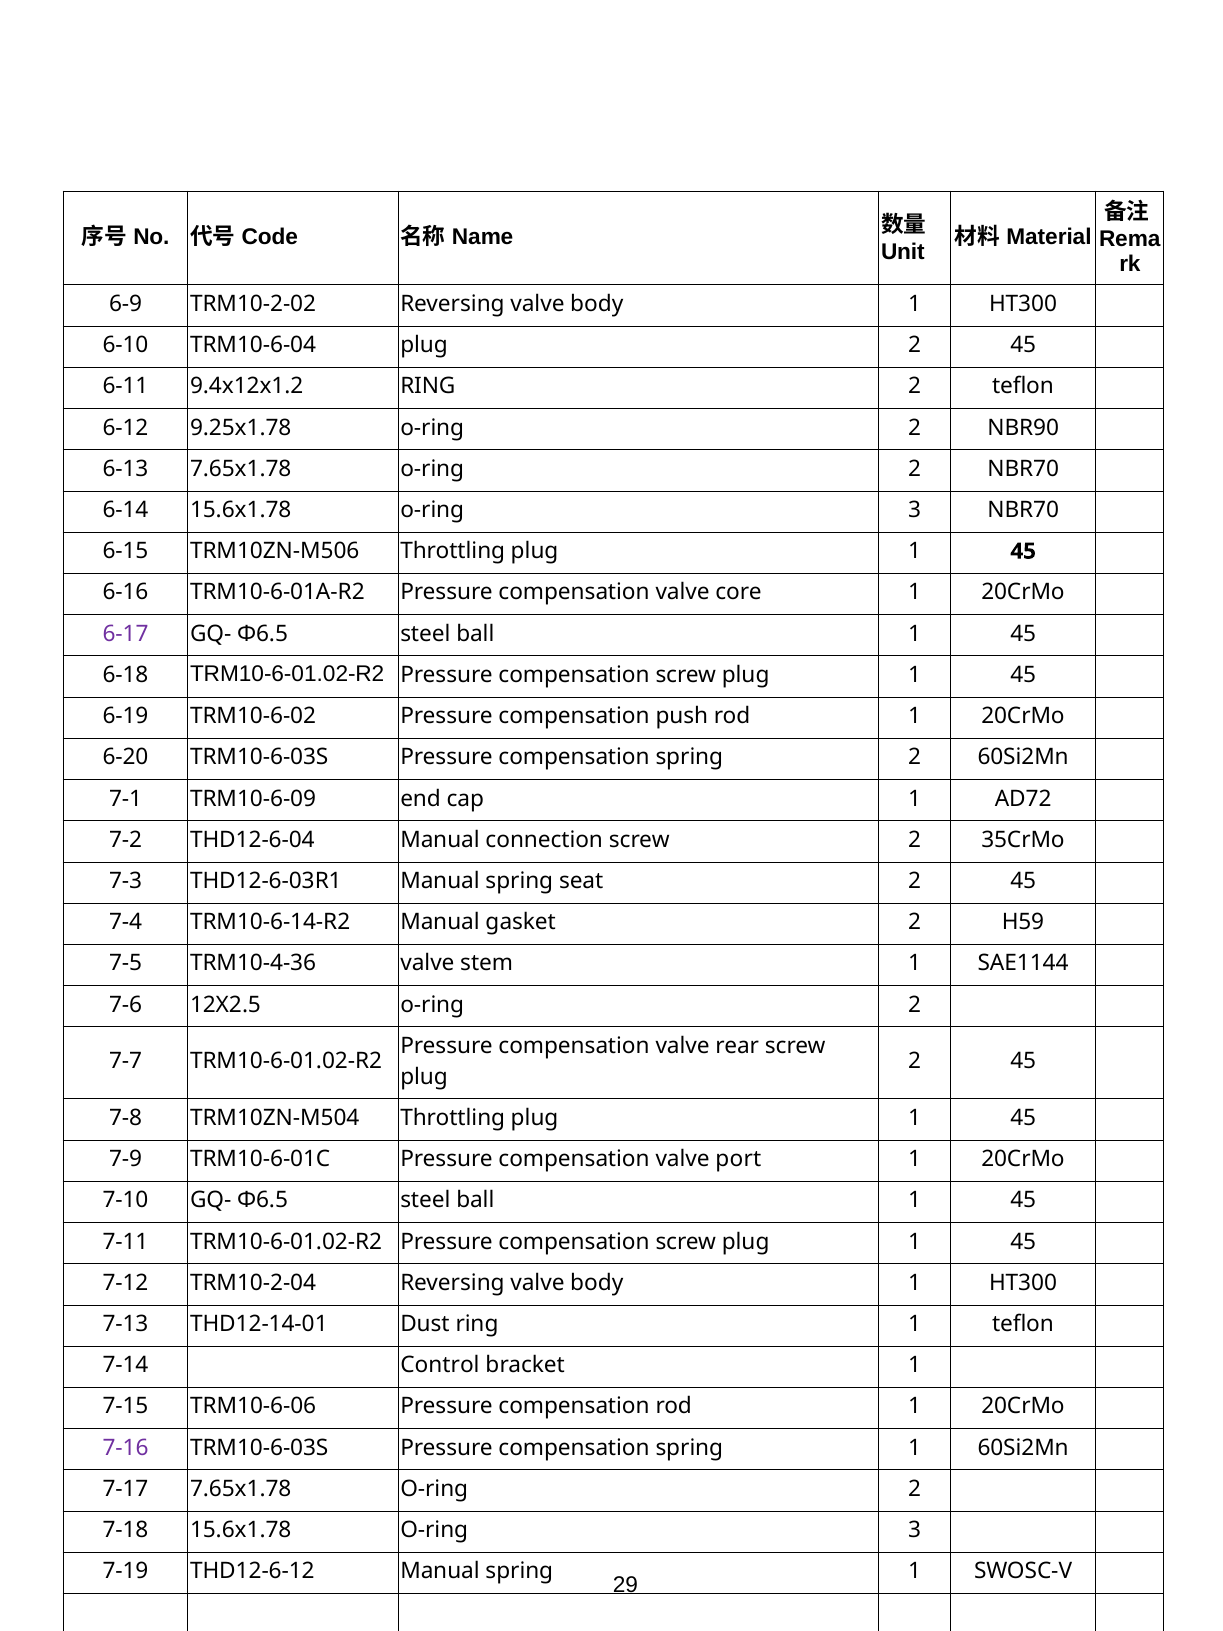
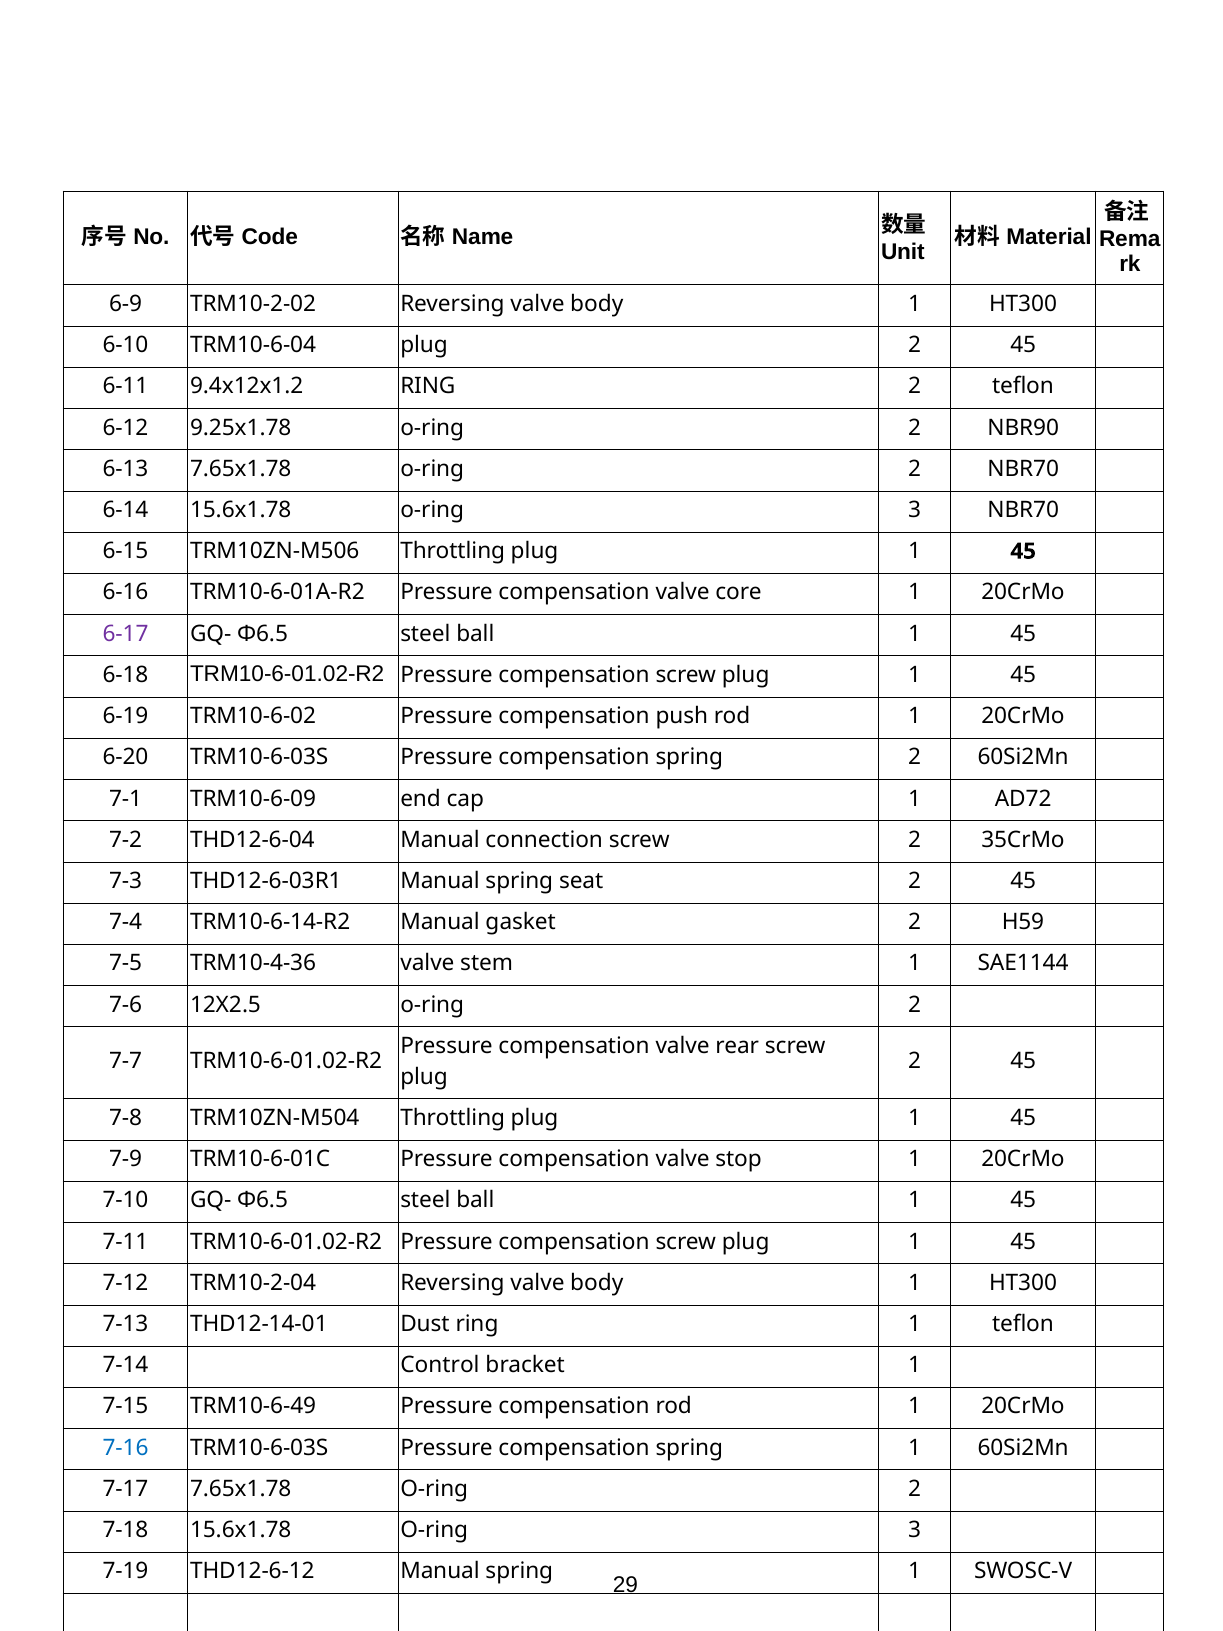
port: port -> stop (739, 1159)
TRM10-6-06: TRM10-6-06 -> TRM10-6-49 (253, 1406)
7-16 colour: purple -> blue (126, 1447)
